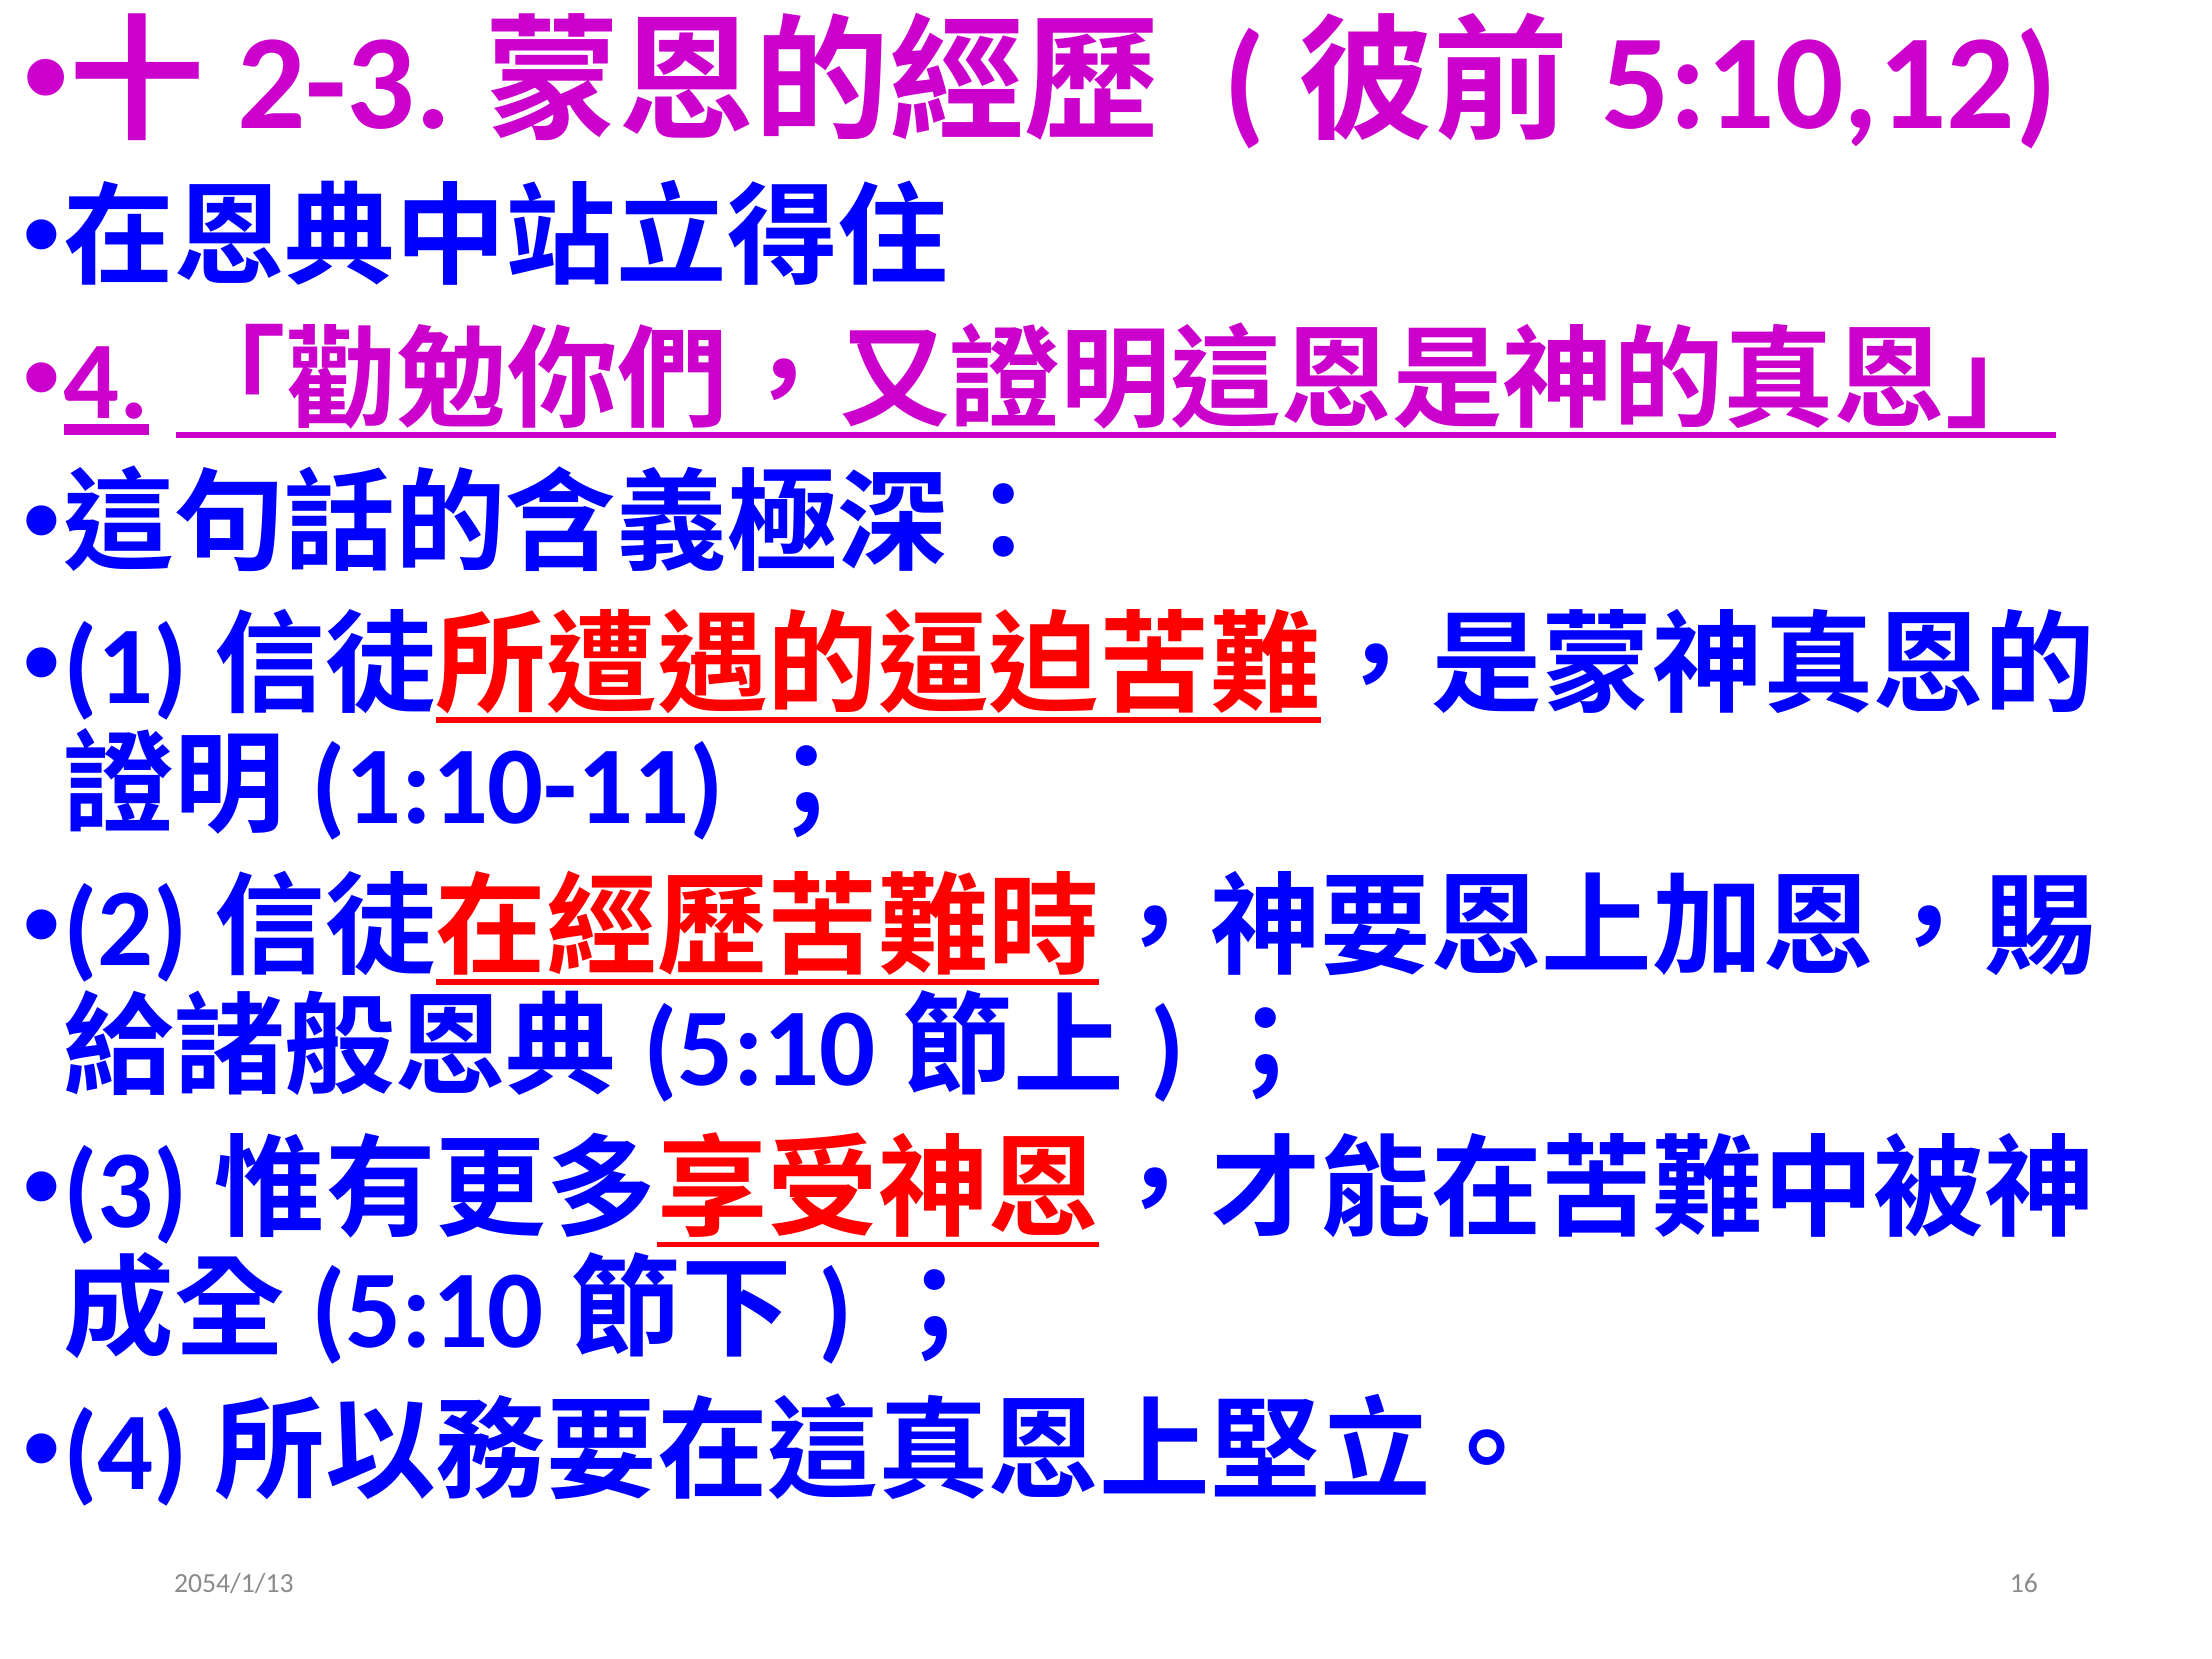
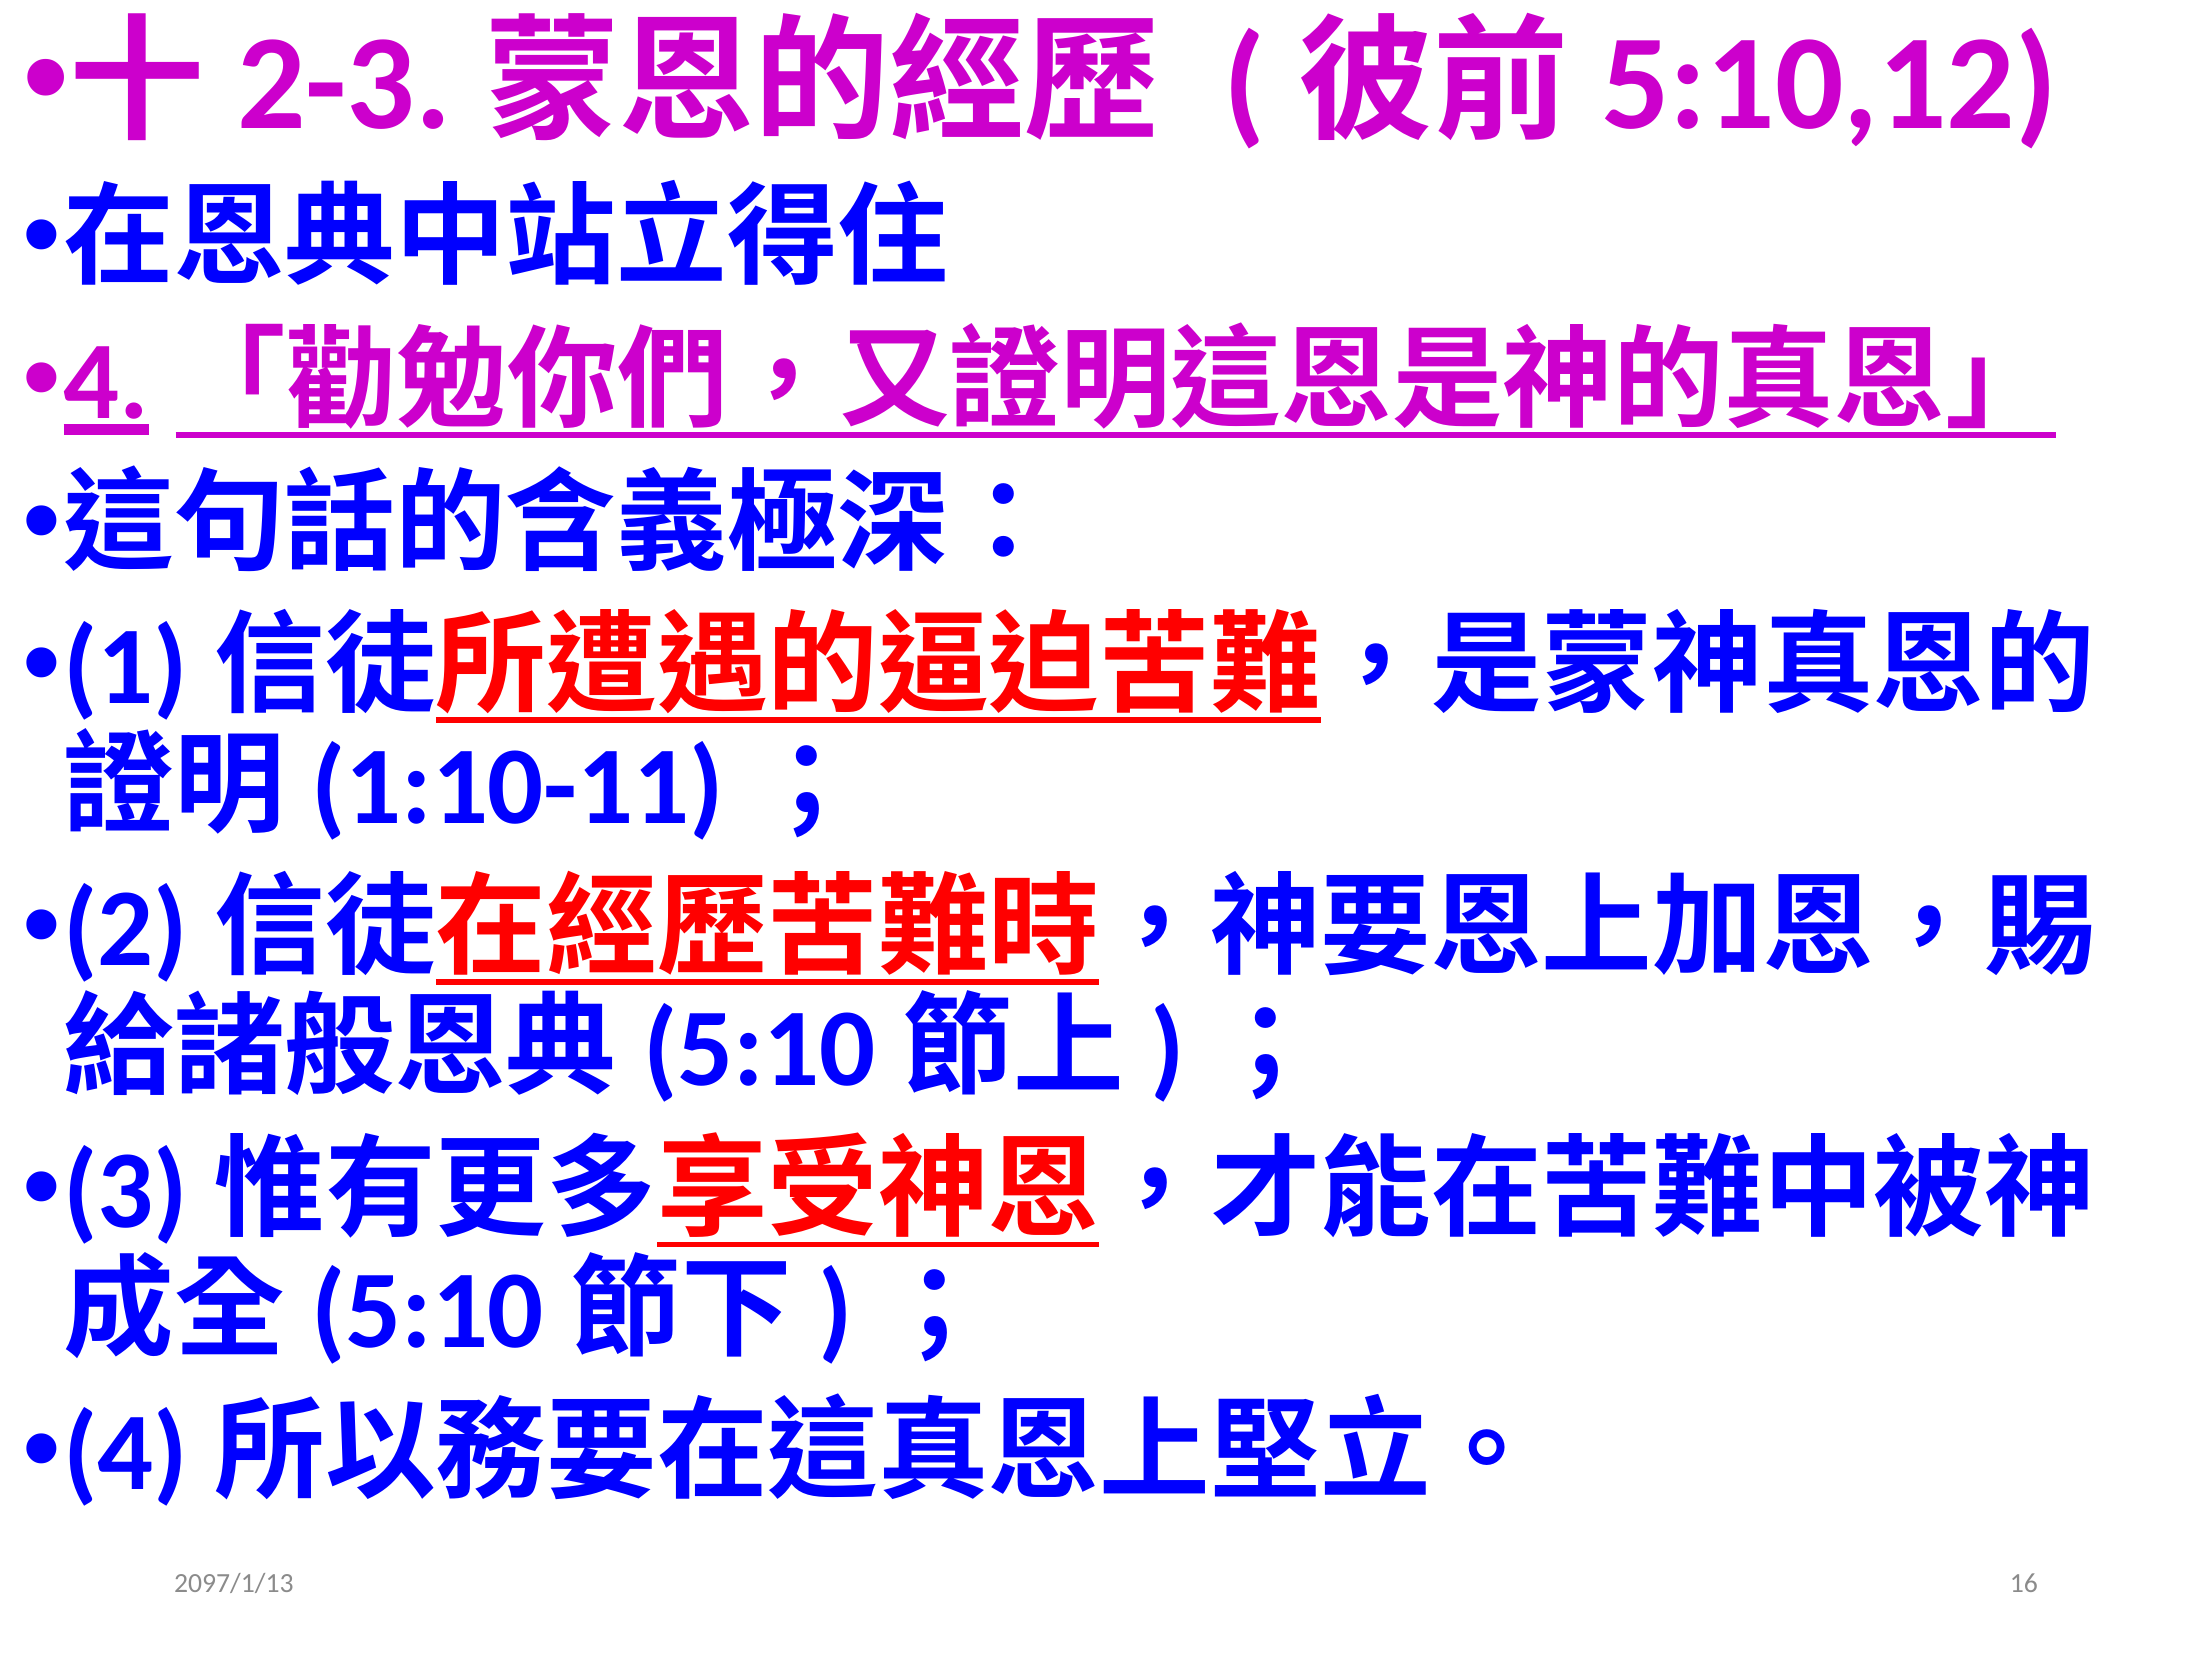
2054/1/13: 2054/1/13 -> 2097/1/13 (234, 1584)
